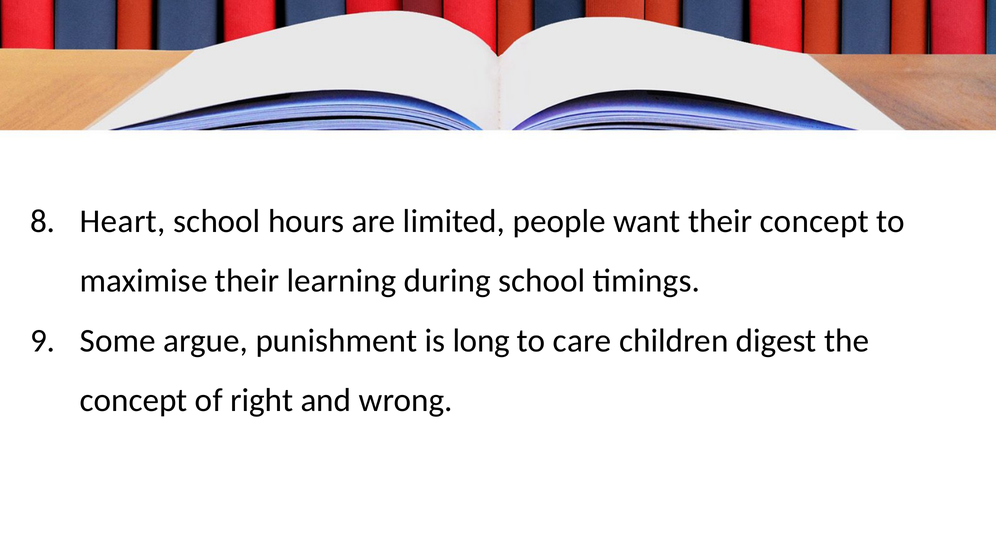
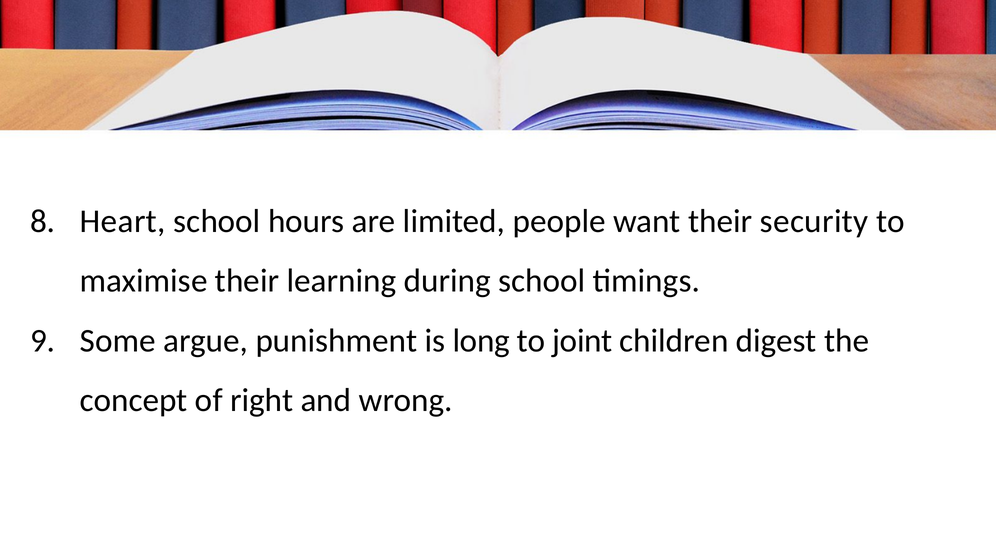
their concept: concept -> security (814, 221)
care: care -> joint (582, 341)
